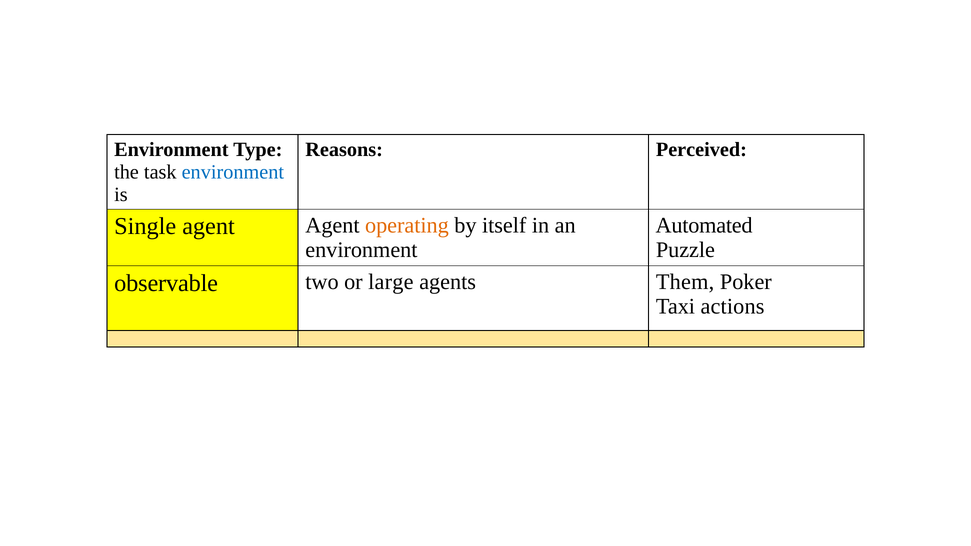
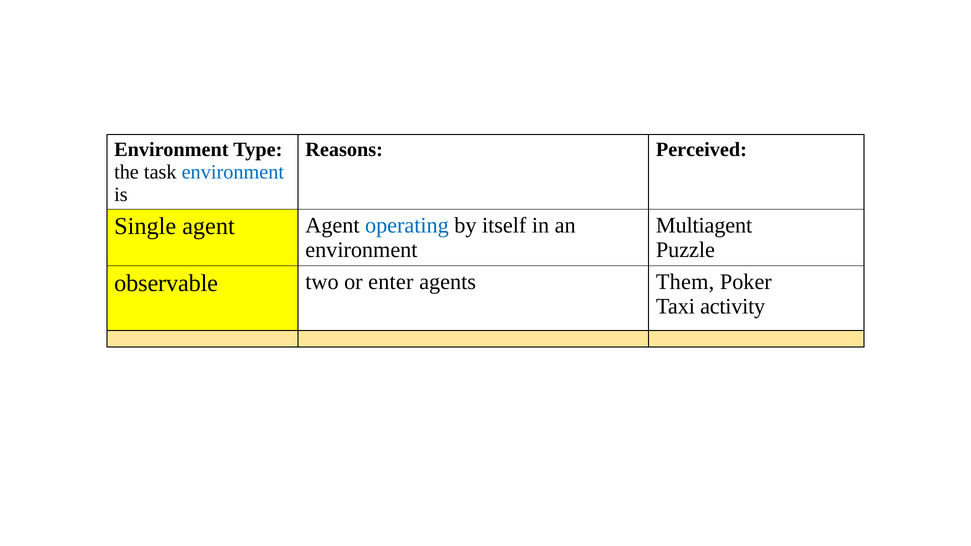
Automated: Automated -> Multiagent (704, 225)
operating colour: orange -> blue (407, 225)
large: large -> enter (391, 282)
actions: actions -> activity (733, 307)
